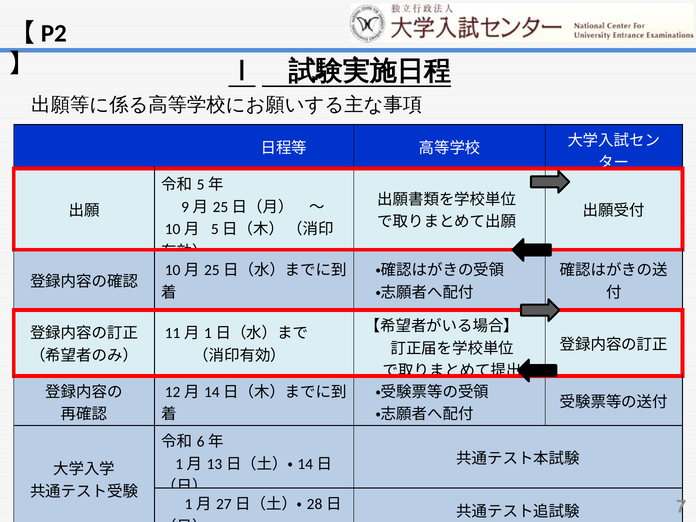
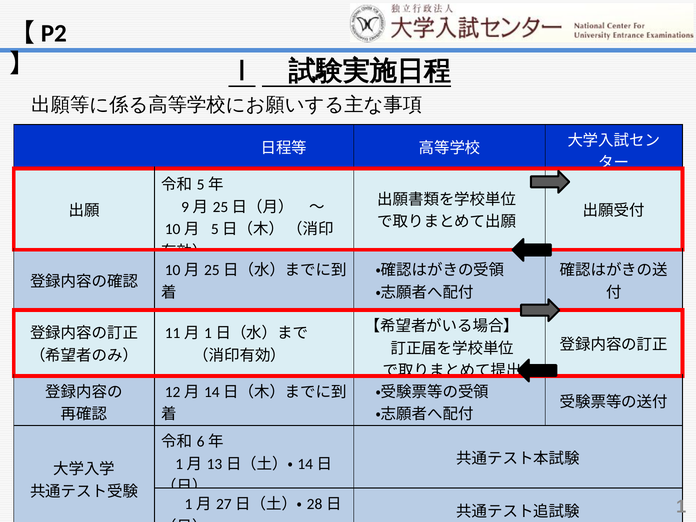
7: 7 -> 1 (681, 507)
